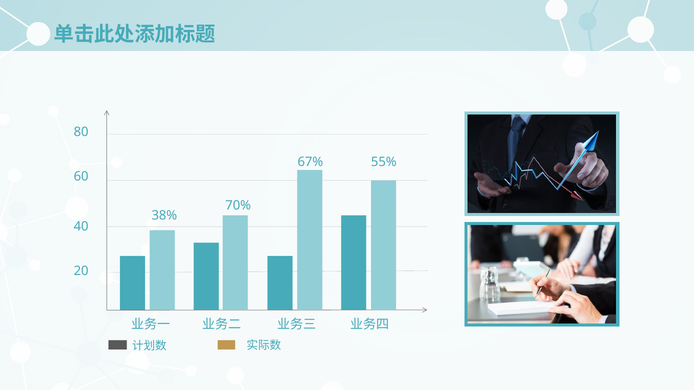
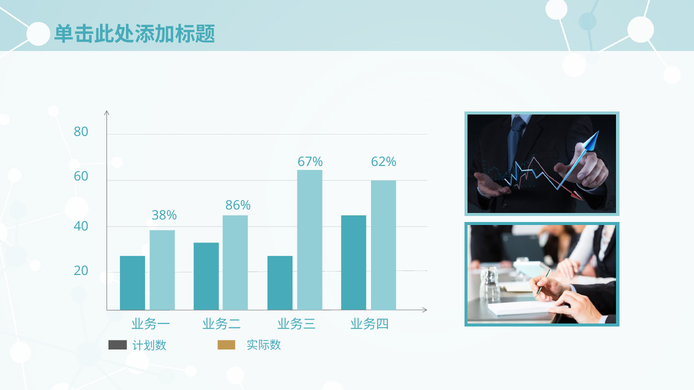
55%: 55% -> 62% (384, 162)
70%: 70% -> 86% (238, 206)
